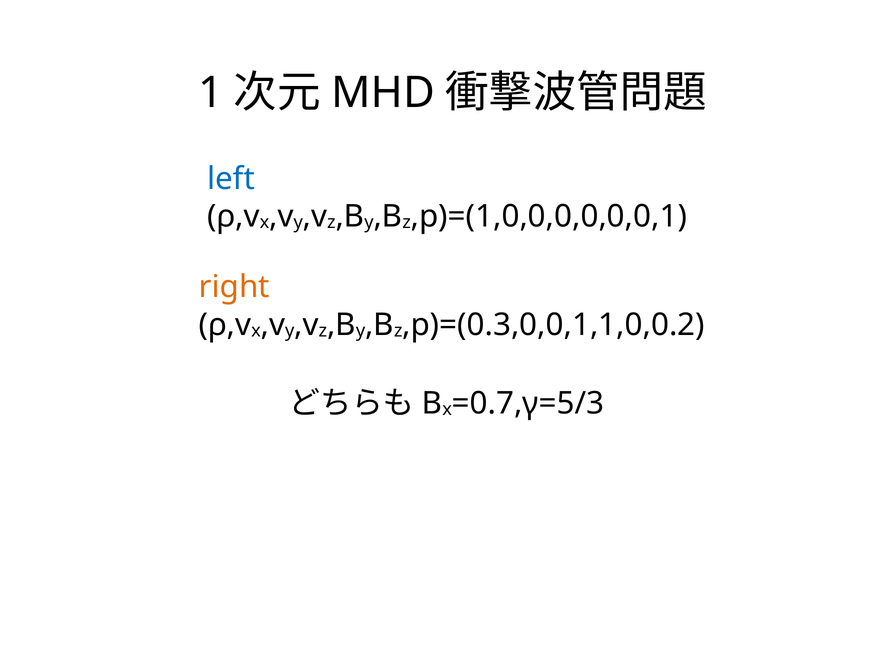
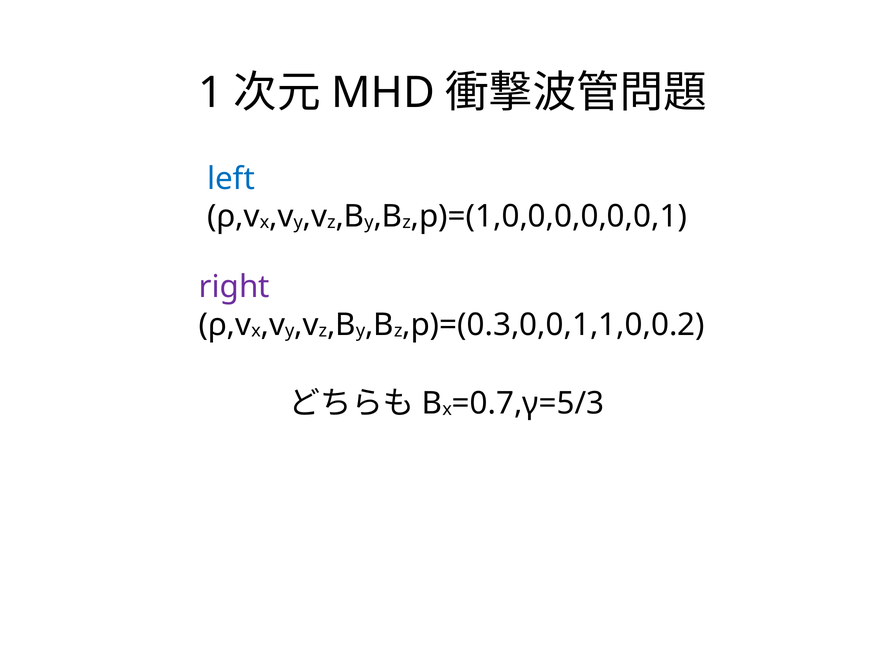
right colour: orange -> purple (234, 287)
